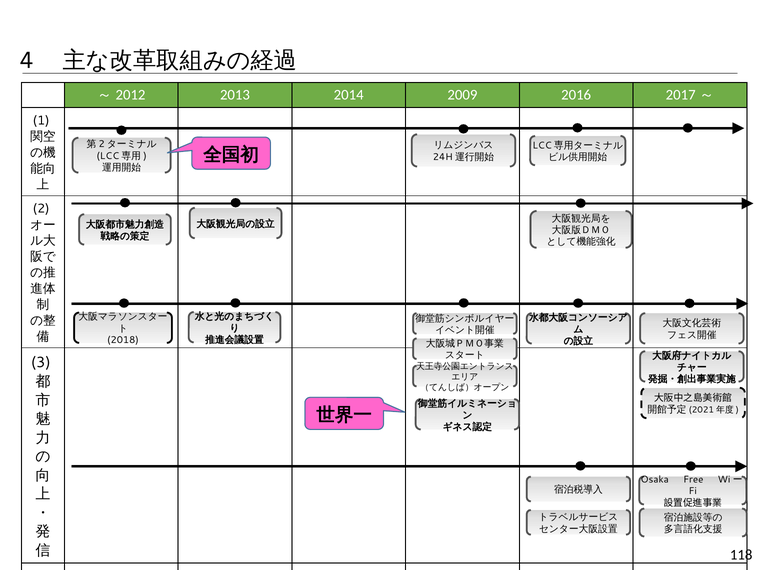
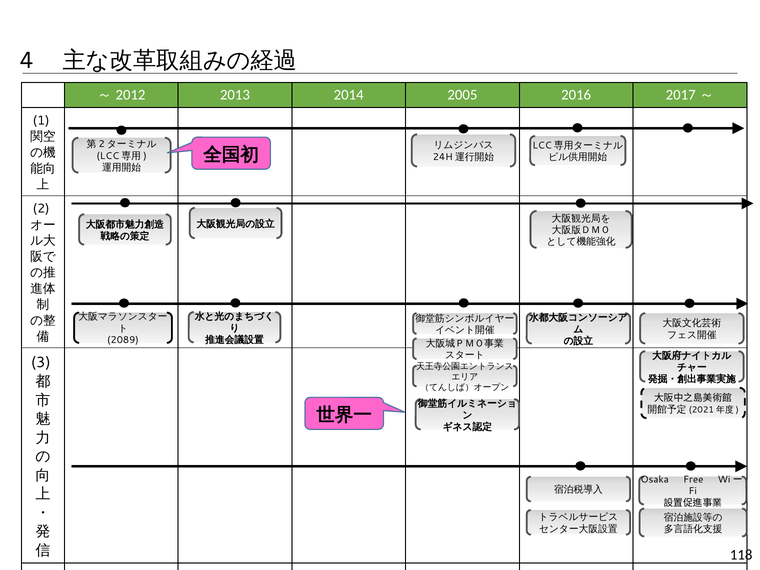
2009: 2009 -> 2005 (462, 95)
2018: 2018 -> 2089 (123, 340)
